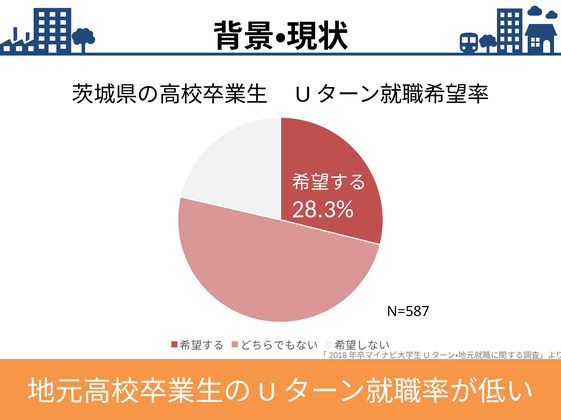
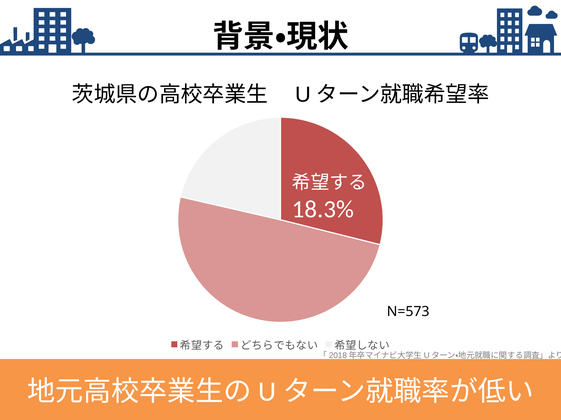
28.3%: 28.3% -> 18.3% (323, 210)
N=587: N=587 -> N=573 (408, 312)
